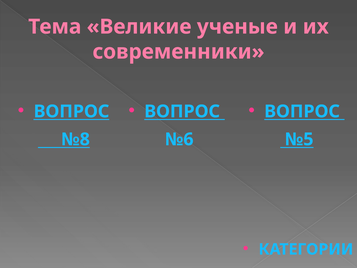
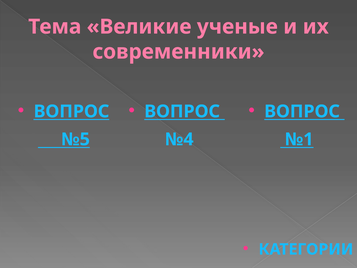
№8: №8 -> №5 (76, 139)
№6: №6 -> №4 (179, 139)
№5: №5 -> №1 (299, 139)
